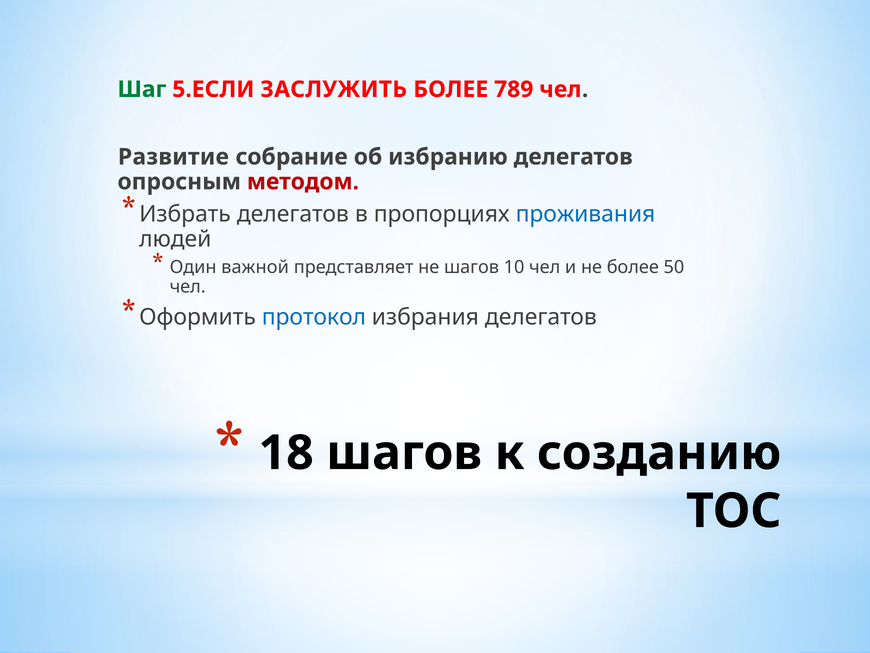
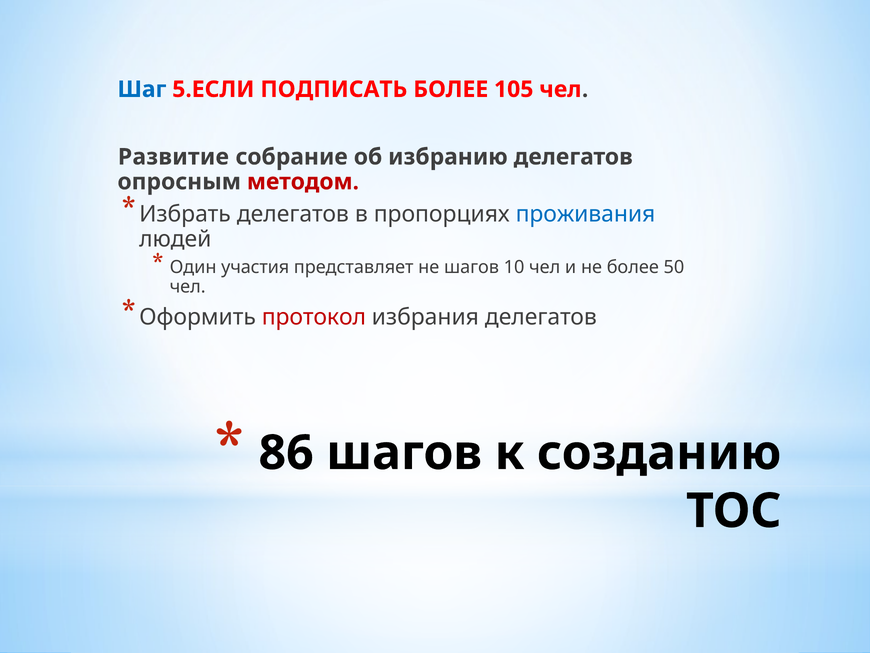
Шаг colour: green -> blue (142, 89)
ЗАСЛУЖИТЬ: ЗАСЛУЖИТЬ -> ПОДПИСАТЬ (334, 89)
789: 789 -> 105 (514, 89)
важной: важной -> участия (255, 267)
протокол colour: blue -> red (314, 317)
18: 18 -> 86 (286, 453)
